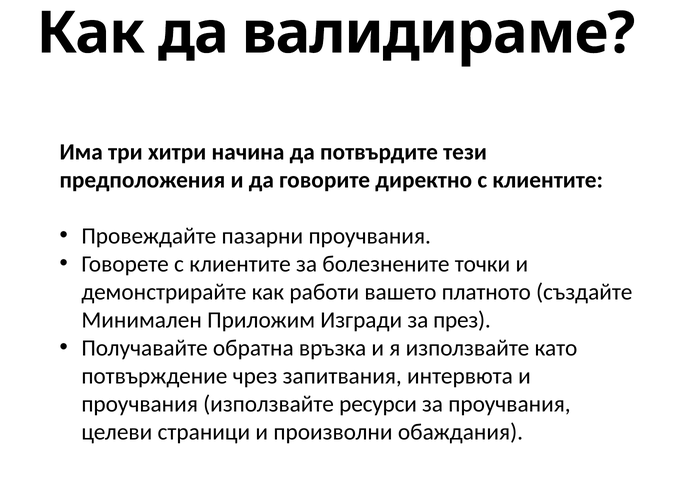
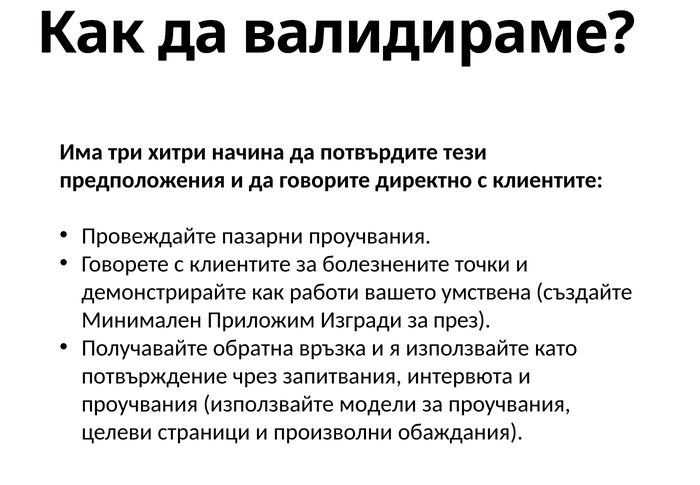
платното: платното -> умствена (486, 292)
ресурси: ресурси -> модели (378, 404)
